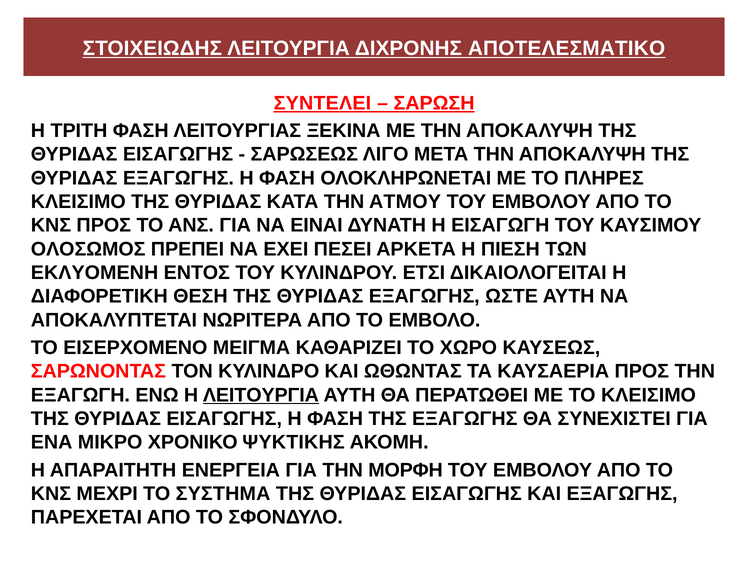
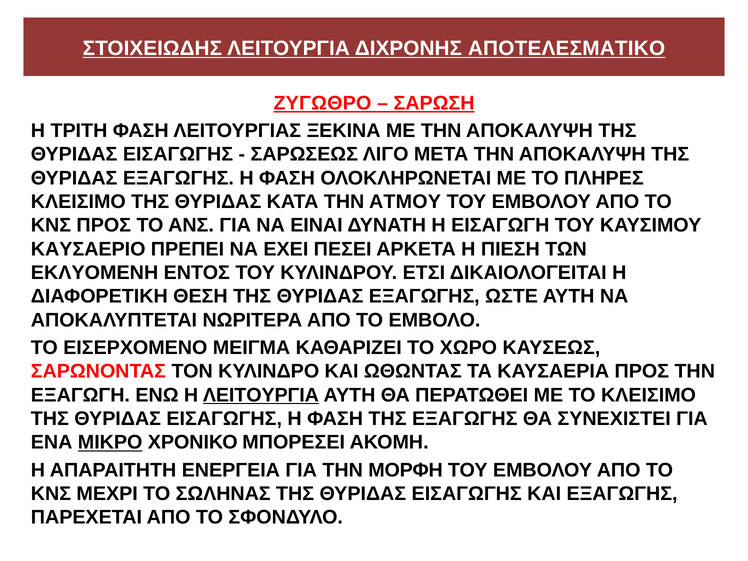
ΣΥΝΤΕΛΕΙ: ΣΥΝΤΕΛΕΙ -> ΖΥΓΩΘΡΟ (322, 103)
ΟΛΟΣΩΜΟΣ: ΟΛΟΣΩΜΟΣ -> ΚΑΥΣΑΕΡΙΟ (88, 249)
ΜΙΚΡΟ underline: none -> present (110, 442)
ΨΥΚΤΙΚΗΣ: ΨΥΚΤΙΚΗΣ -> ΜΠΟΡΕΣΕΙ (294, 442)
ΣΥΣΤΗΜΑ: ΣΥΣΤΗΜΑ -> ΣΩΛΗΝΑΣ (223, 494)
